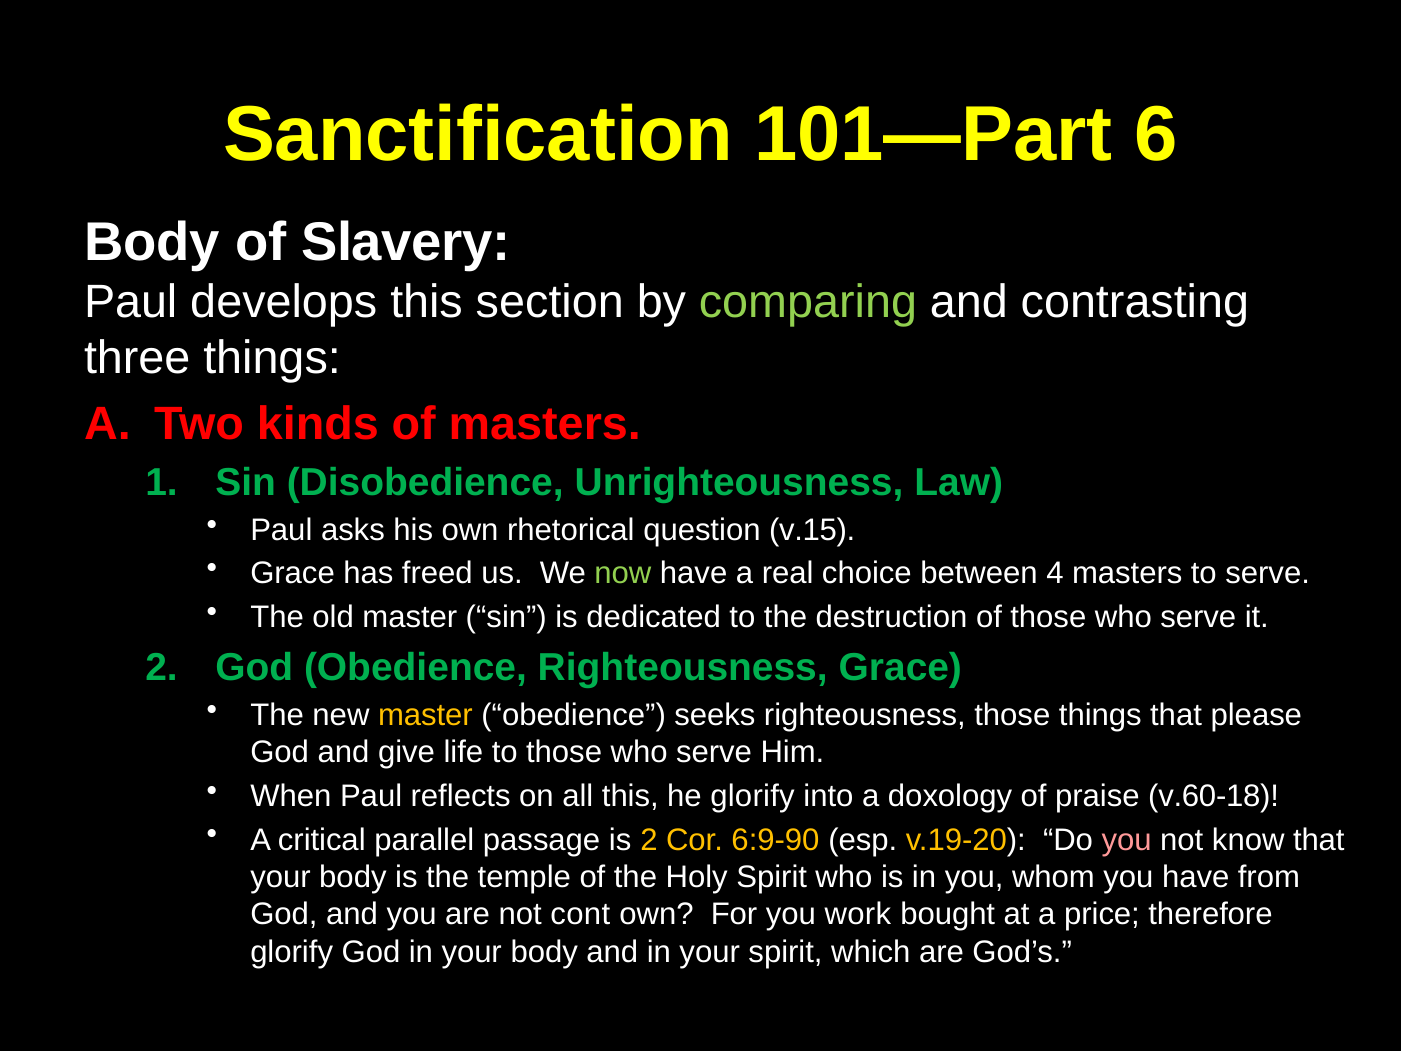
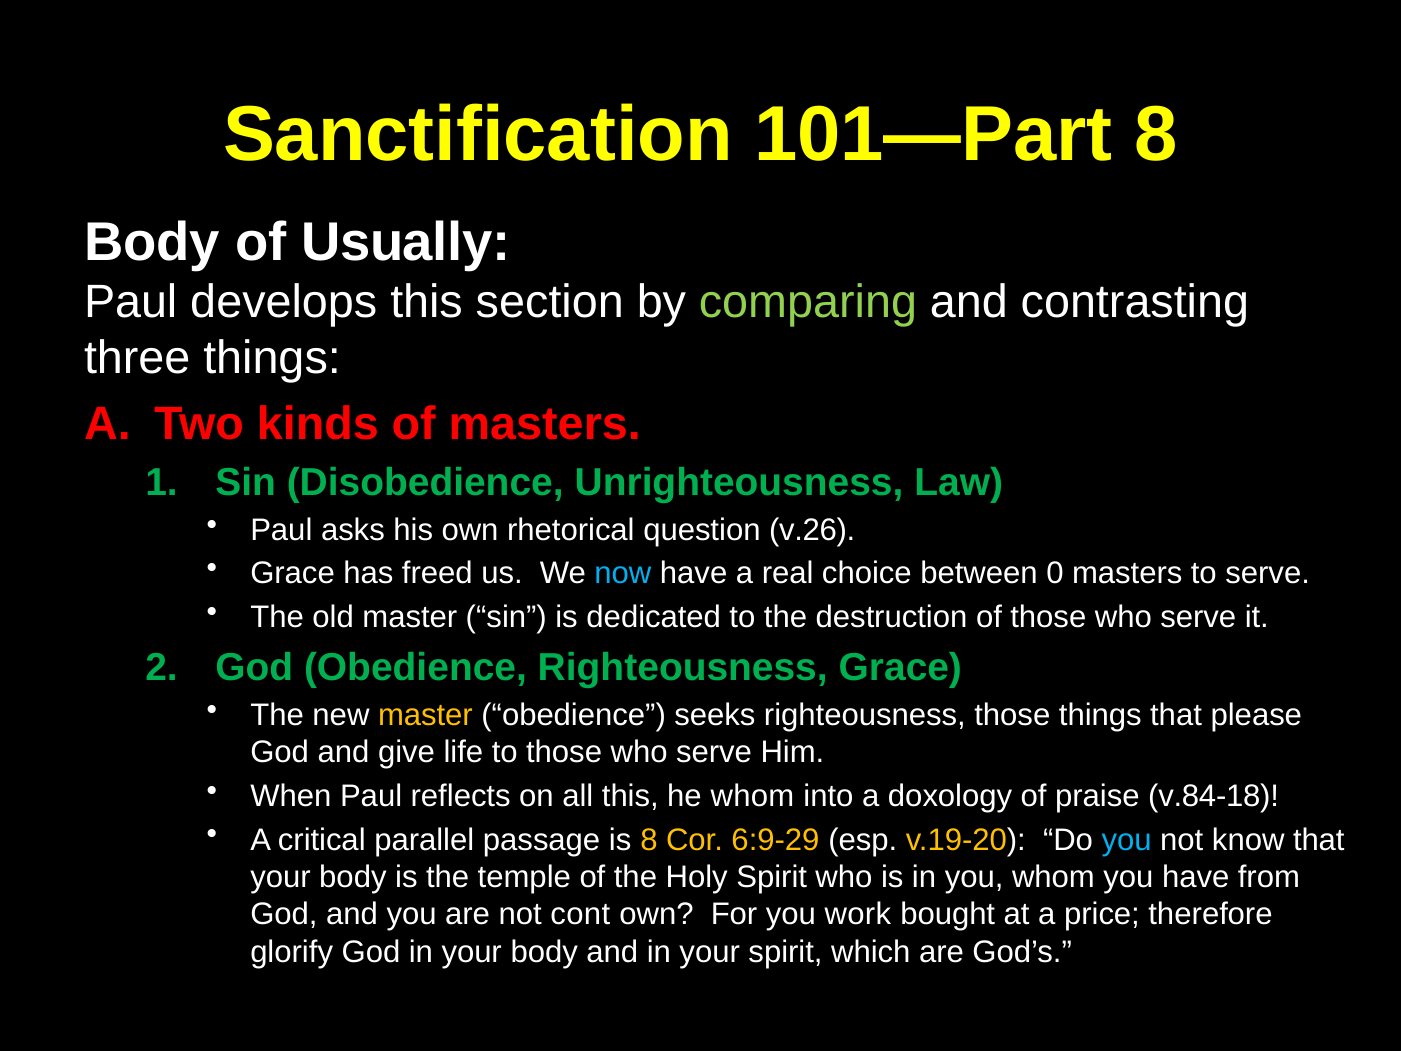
101—Part 6: 6 -> 8 (1156, 135)
Slavery: Slavery -> Usually (406, 242)
v.15: v.15 -> v.26 (812, 530)
now colour: light green -> light blue (623, 573)
4: 4 -> 0 (1055, 573)
he glorify: glorify -> whom (752, 796)
v.60-18: v.60-18 -> v.84-18 (1214, 796)
is 2: 2 -> 8 (649, 840)
6:9-90: 6:9-90 -> 6:9-29 (776, 840)
you colour: pink -> light blue (1127, 840)
